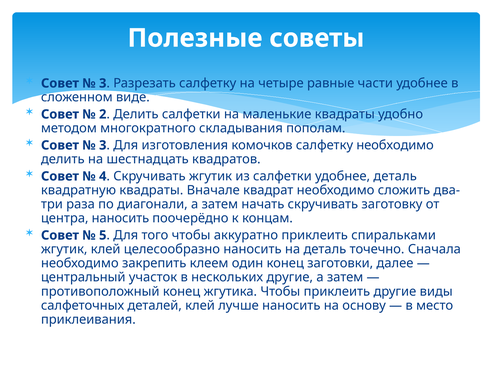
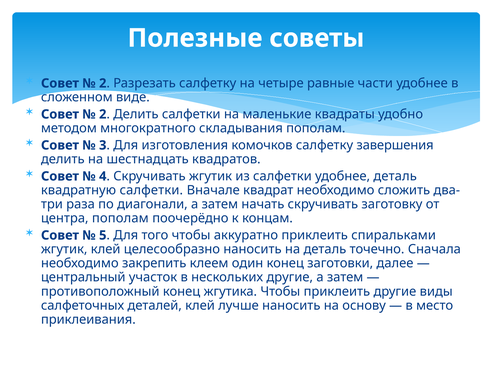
3: 3 -> 2 (103, 83)
салфетку необходимо: необходимо -> завершения (395, 145)
квадратную квадраты: квадраты -> салфетки (151, 190)
центра наносить: наносить -> пополам (120, 218)
